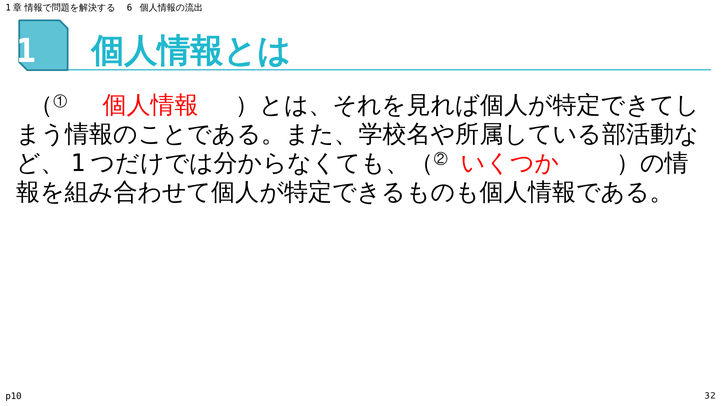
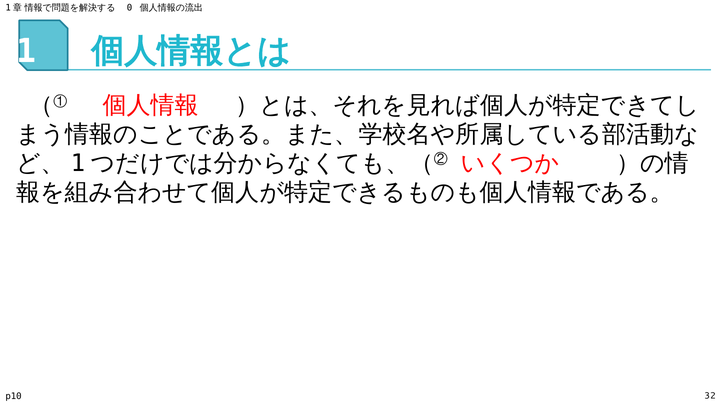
6: 6 -> 0 (129, 8)
